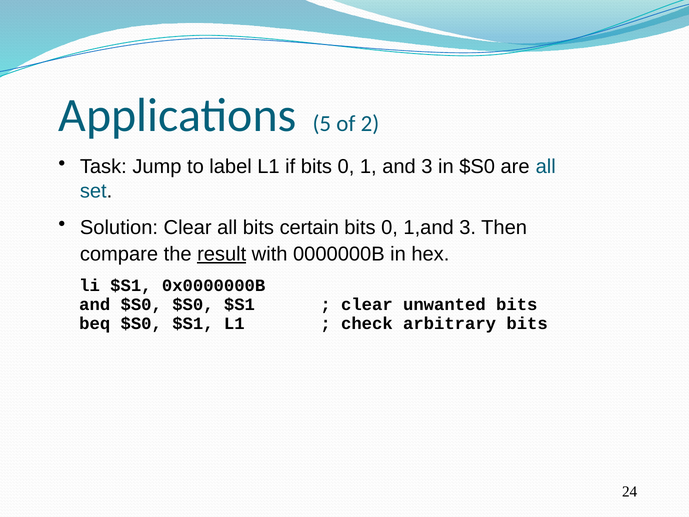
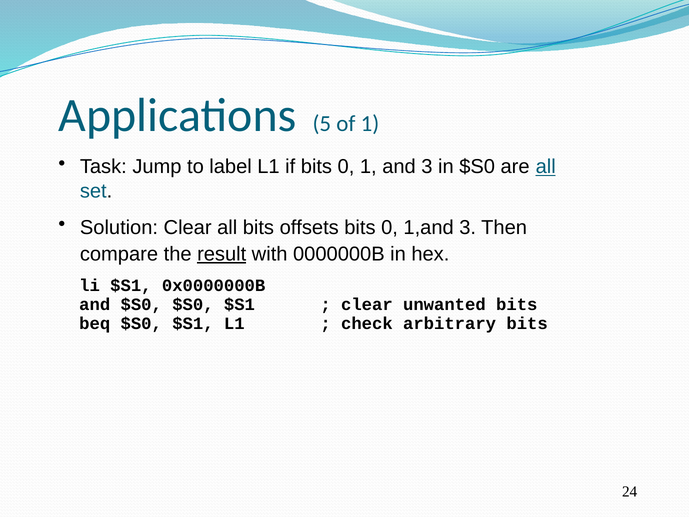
of 2: 2 -> 1 (370, 123)
all underline: none -> present (546, 167)
certain: certain -> offsets (309, 227)
